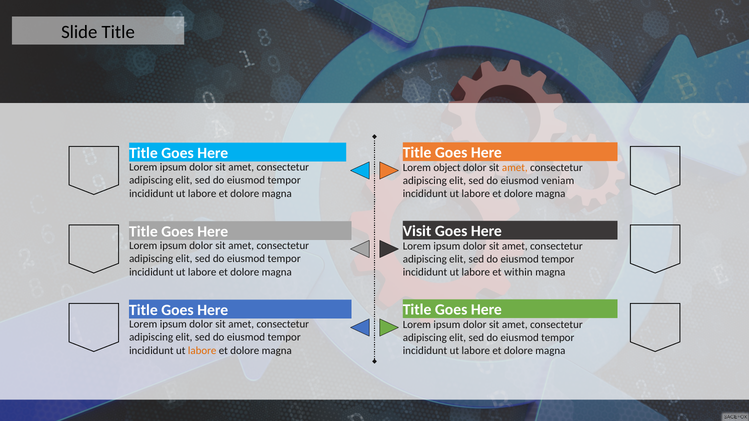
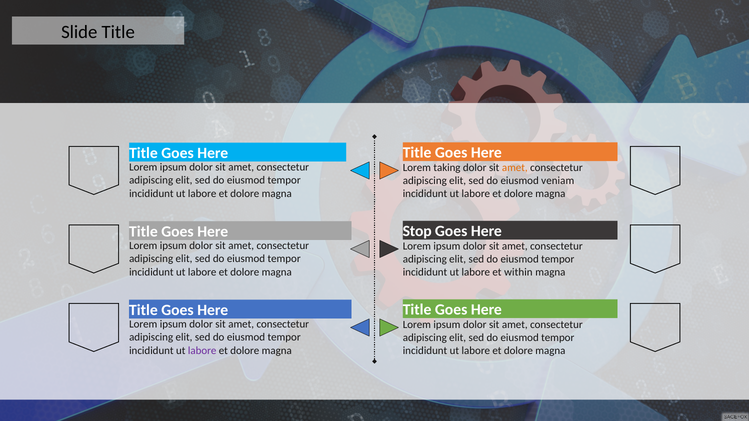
object: object -> taking (447, 168)
Visit: Visit -> Stop (417, 231)
labore colour: orange -> purple (202, 351)
